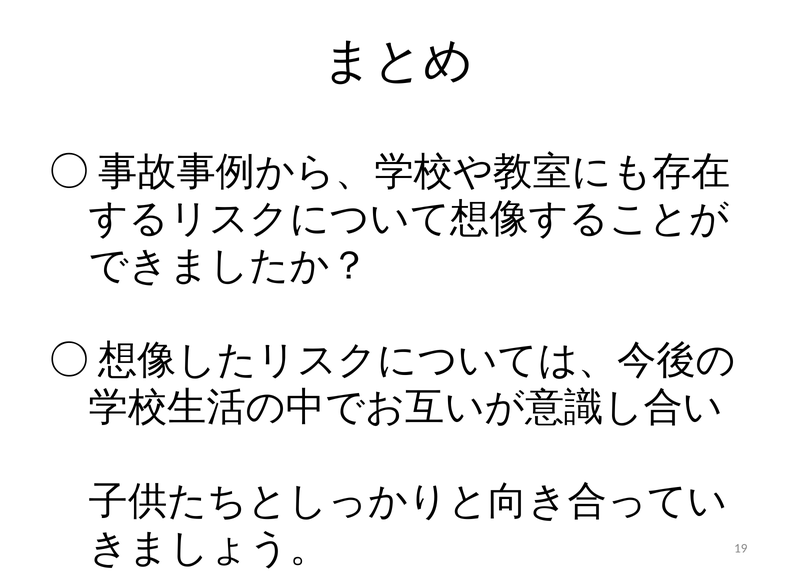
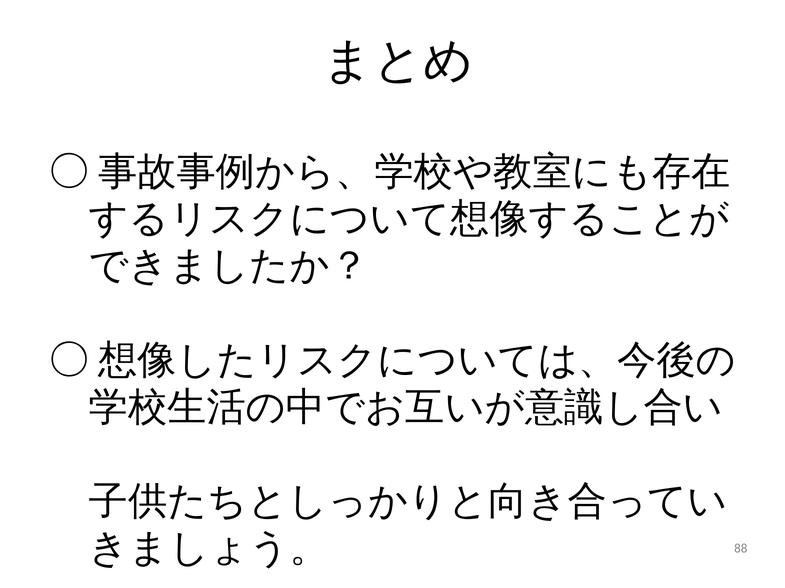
19: 19 -> 88 (741, 549)
